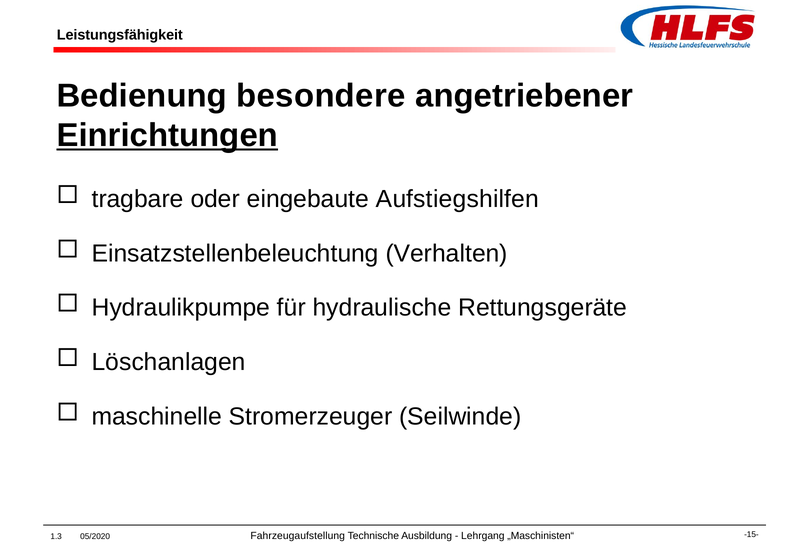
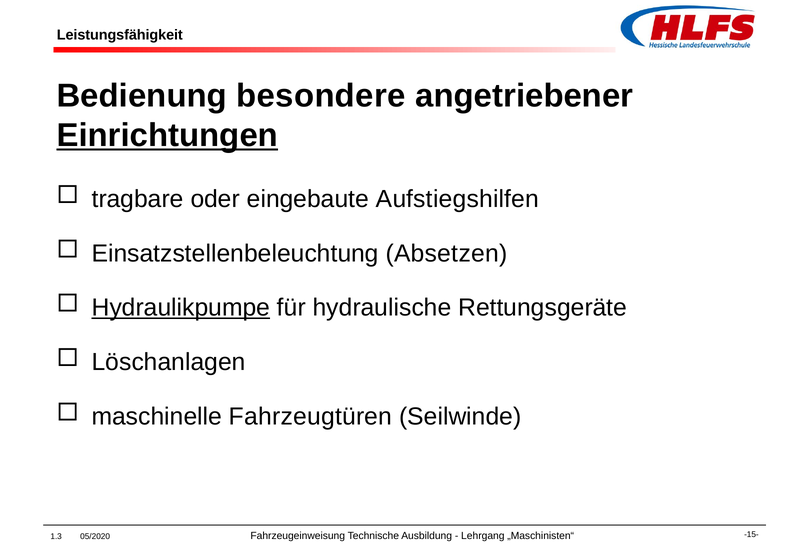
Verhalten: Verhalten -> Absetzen (447, 253)
Hydraulikpumpe underline: none -> present (181, 308)
Stromerzeuger: Stromerzeuger -> Fahrzeugtüren (311, 416)
Fahrzeugaufstellung: Fahrzeugaufstellung -> Fahrzeugeinweisung (298, 536)
